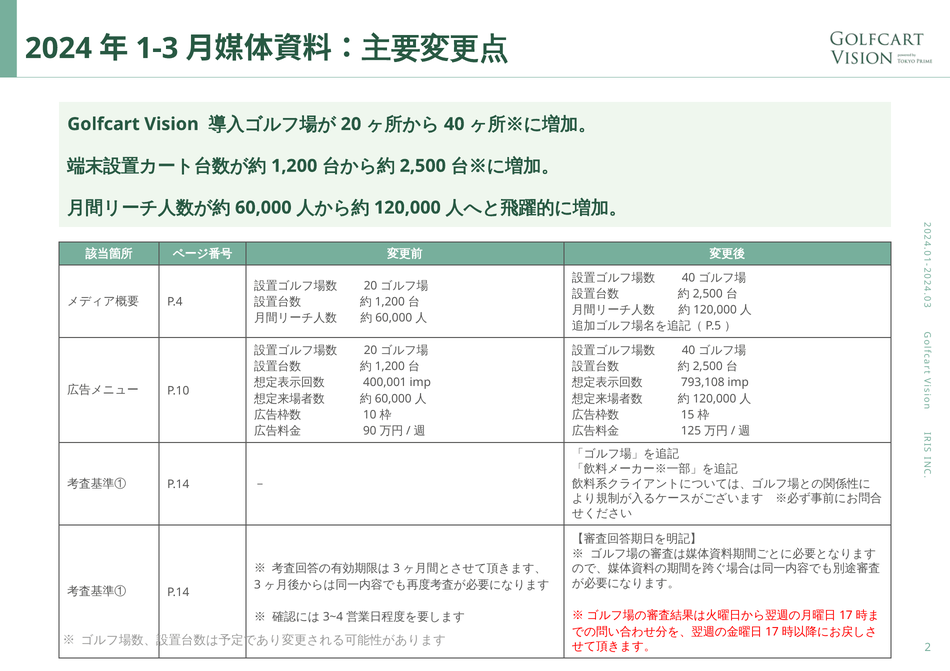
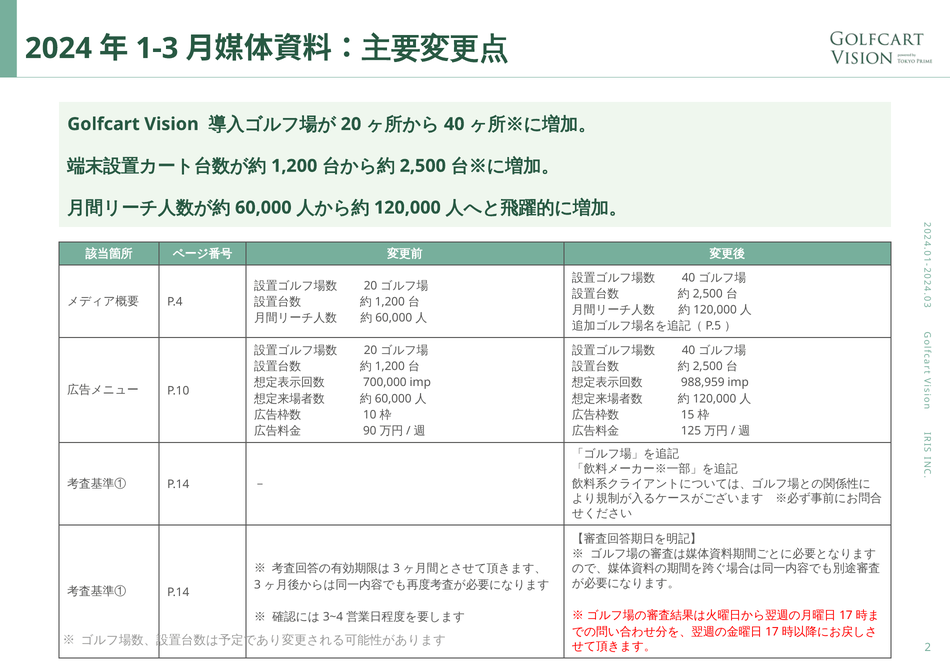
400,001: 400,001 -> 700,000 (385, 383)
793,108: 793,108 -> 988,959 (703, 383)
